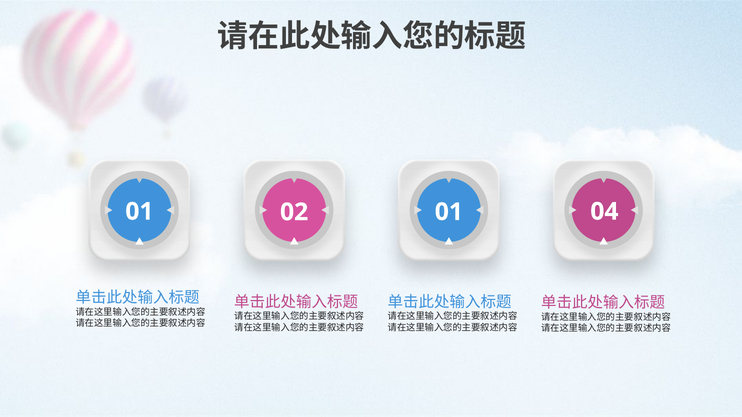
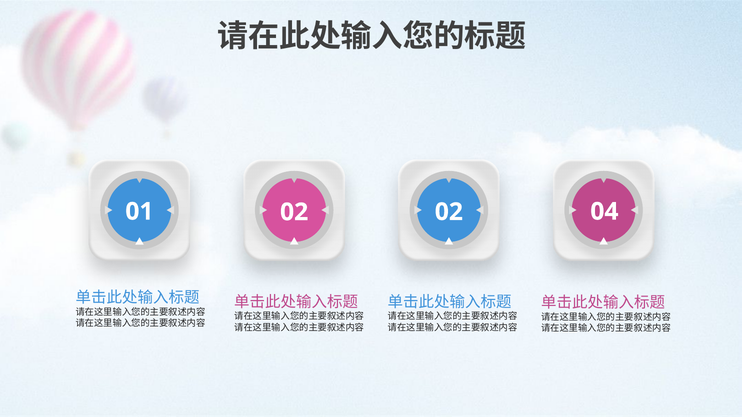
02 01: 01 -> 02 (449, 212)
